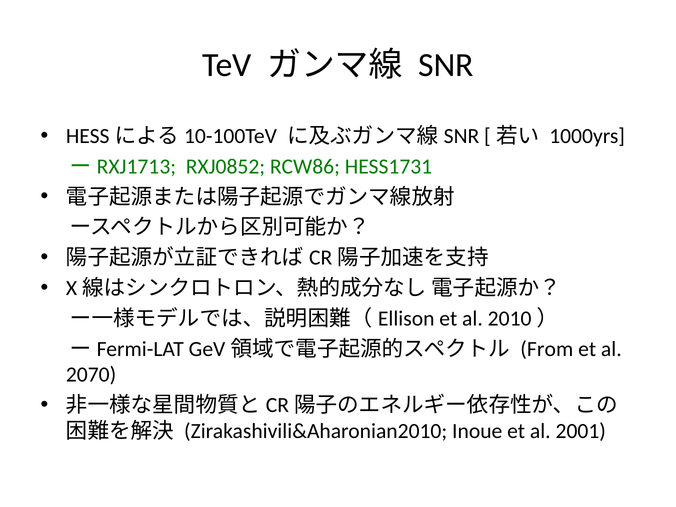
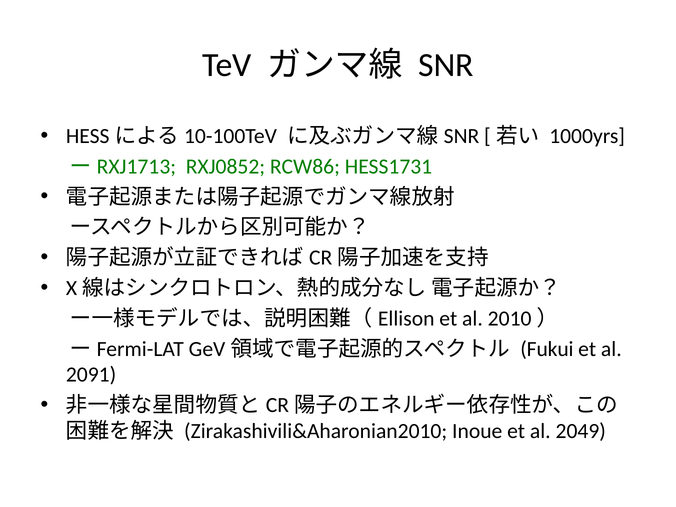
From: From -> Fukui (547, 349)
2070: 2070 -> 2091 (91, 375)
2001: 2001 -> 2049 (581, 431)
